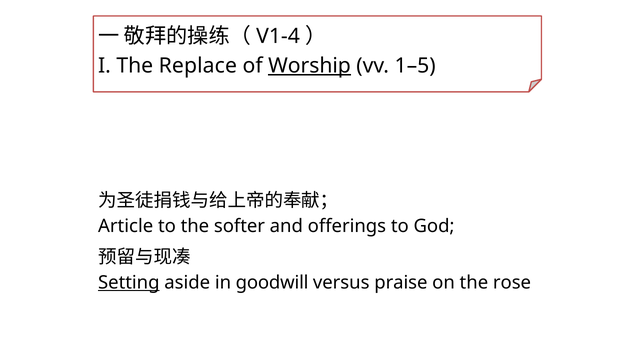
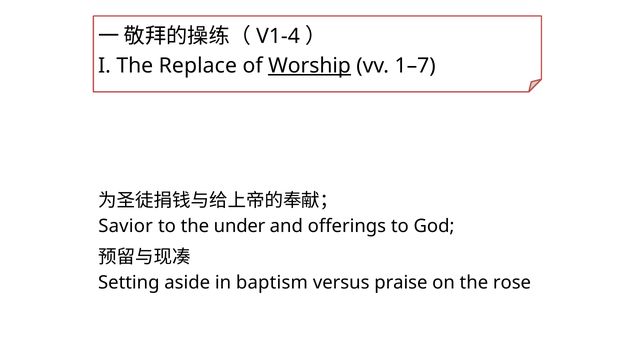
1–5: 1–5 -> 1–7 (415, 66)
Article: Article -> Savior (126, 226)
softer: softer -> under (240, 226)
Setting underline: present -> none (129, 283)
goodwill: goodwill -> baptism (272, 283)
